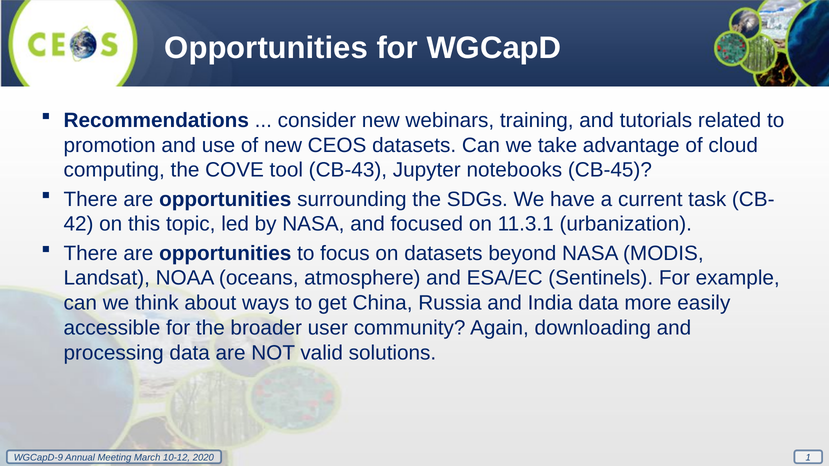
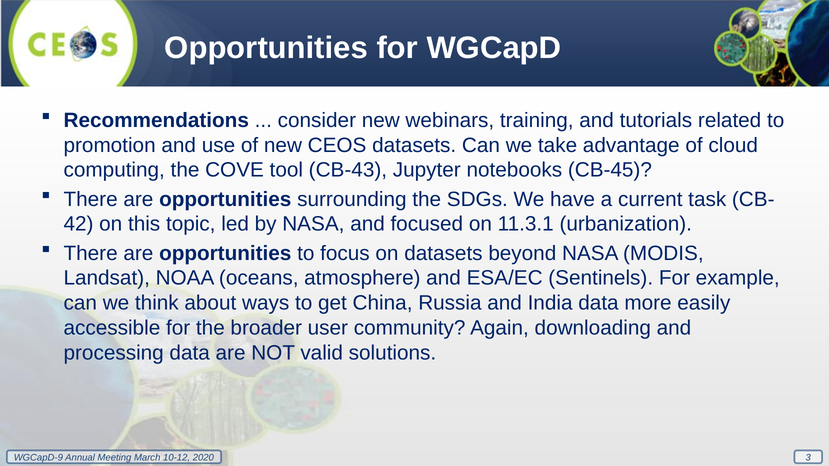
1: 1 -> 3 (808, 458)
